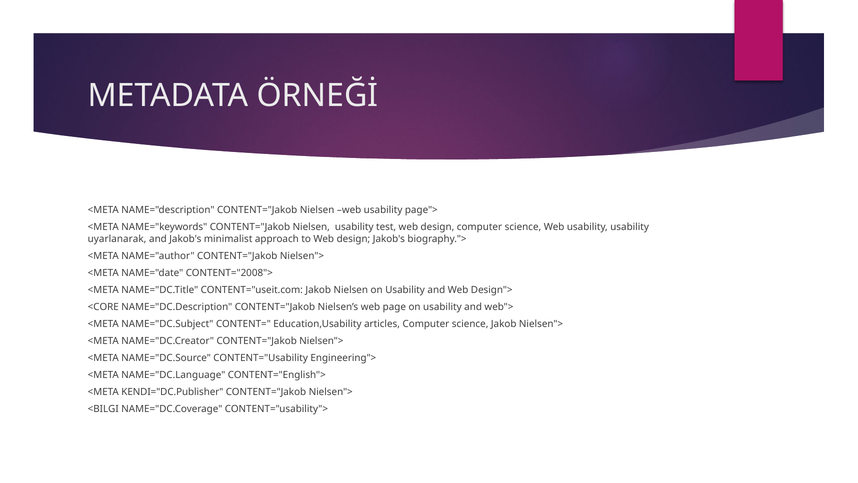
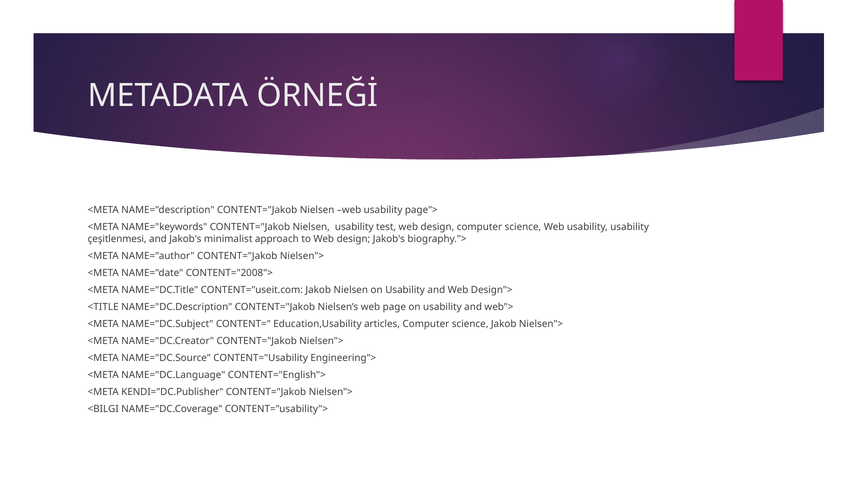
uyarlanarak: uyarlanarak -> çeşitlenmesi (117, 239)
<CORE: <CORE -> <TITLE (103, 307)
